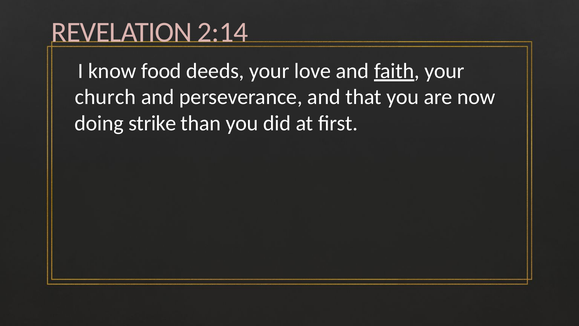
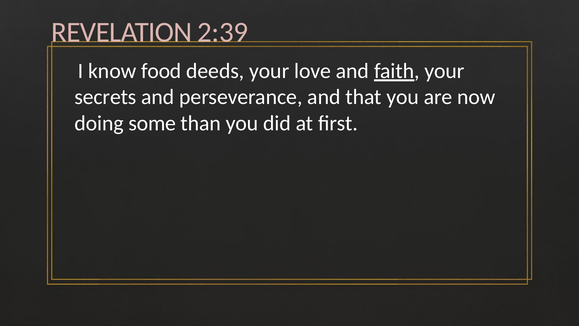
2:14: 2:14 -> 2:39 (223, 32)
church: church -> secrets (105, 97)
strike: strike -> some (152, 123)
